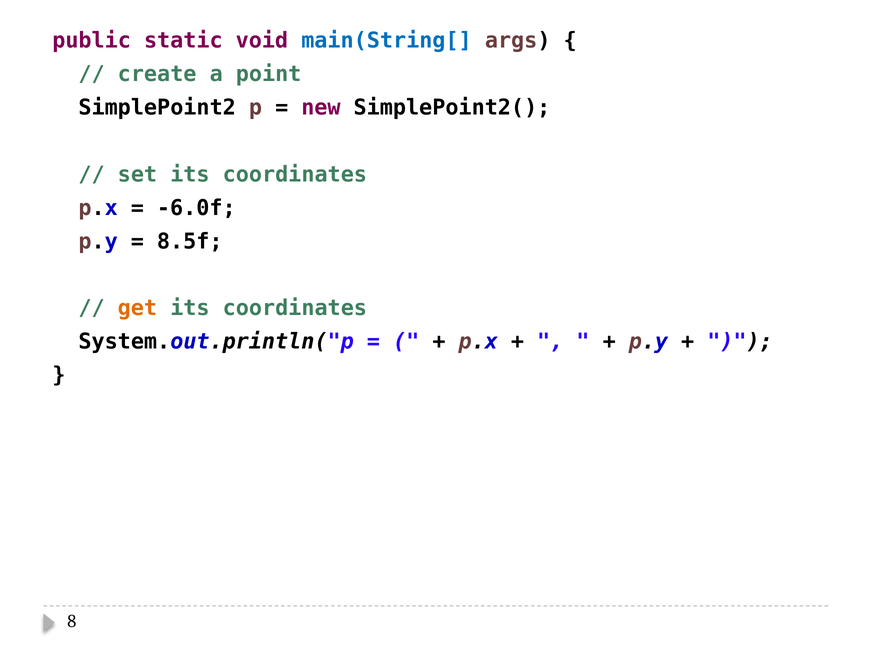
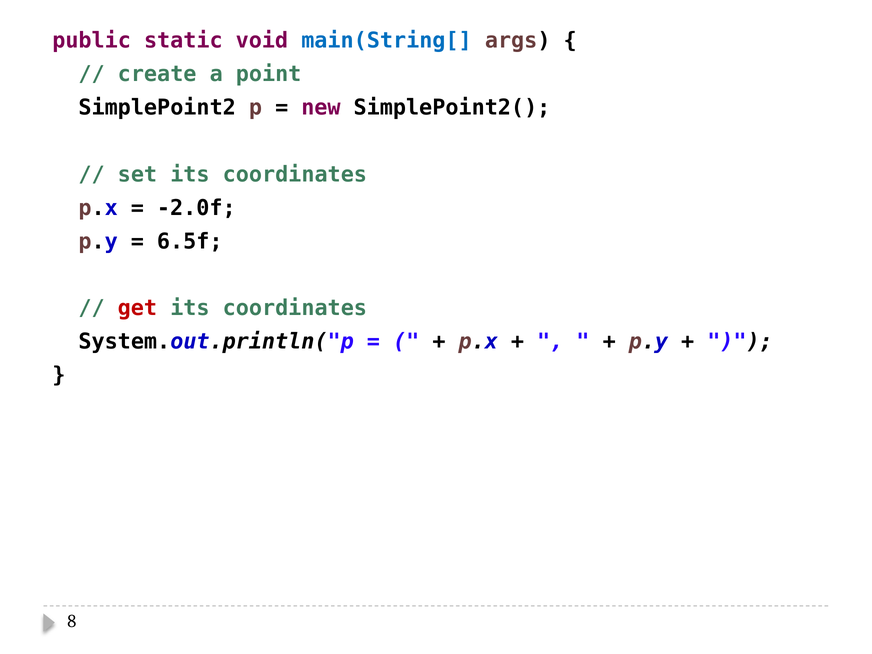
-6.0f: -6.0f -> -2.0f (196, 208)
8.5f: 8.5f -> 6.5f (190, 241)
get colour: orange -> red (137, 308)
